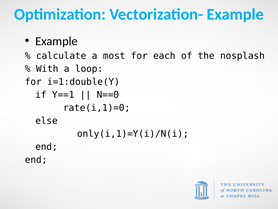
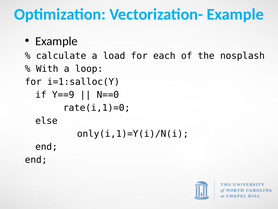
most: most -> load (114, 56)
i=1:double(Y: i=1:double(Y -> i=1:salloc(Y (83, 82)
Y==1: Y==1 -> Y==9 (63, 95)
